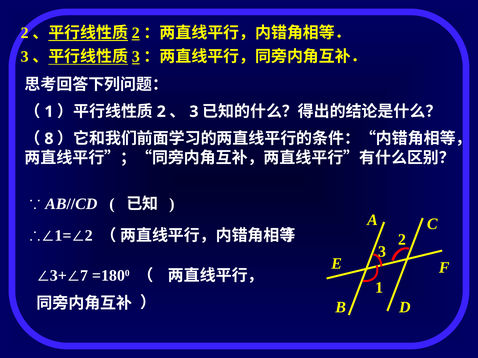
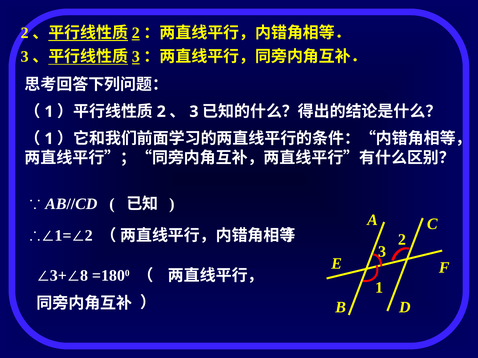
8: 8 -> 1 (49, 139)
7: 7 -> 8 (84, 276)
